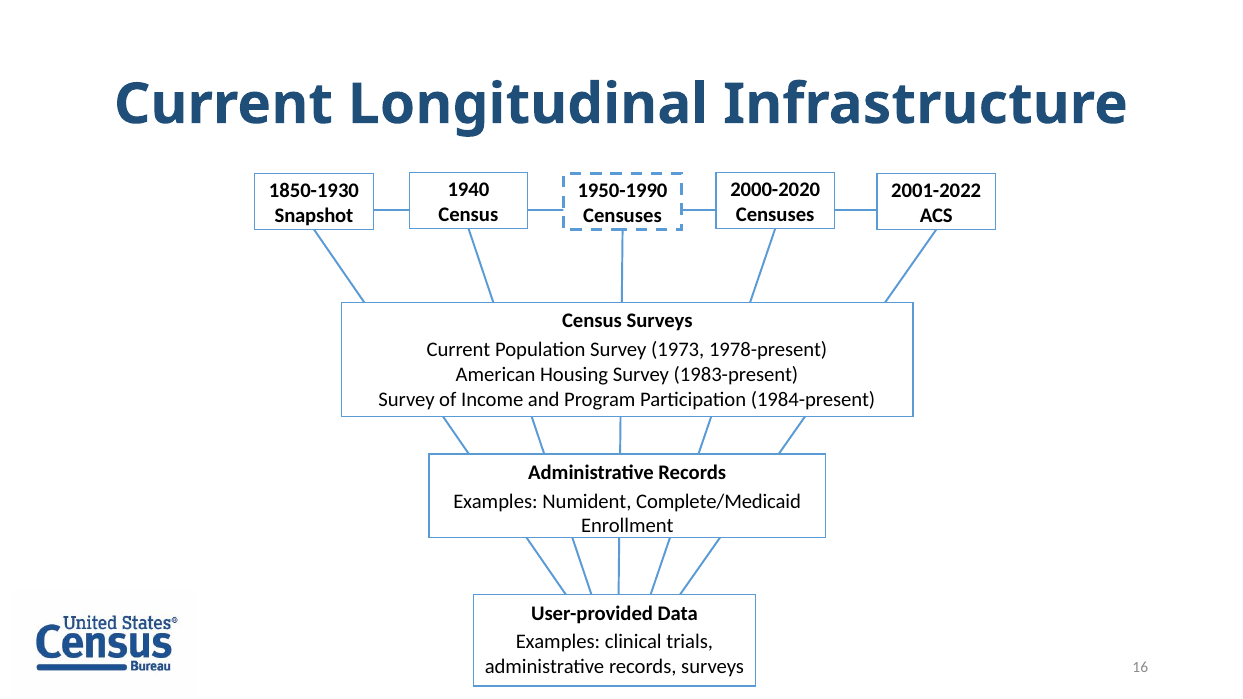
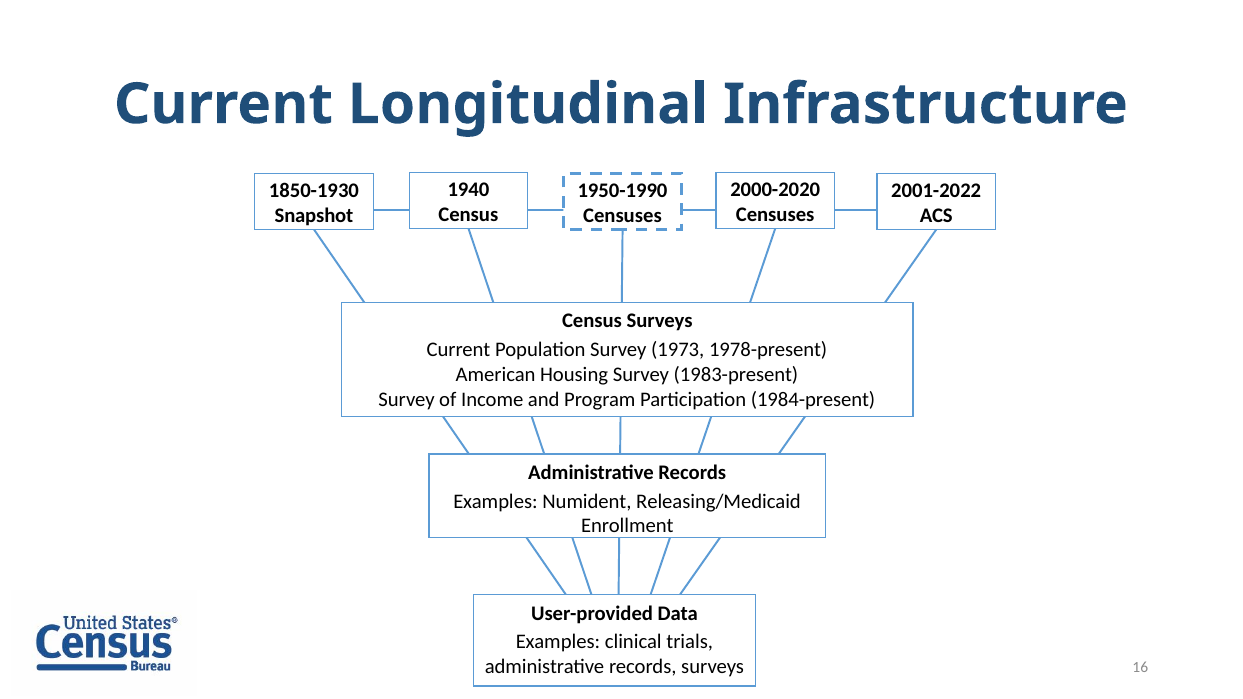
Complete/Medicaid: Complete/Medicaid -> Releasing/Medicaid (719, 501)
